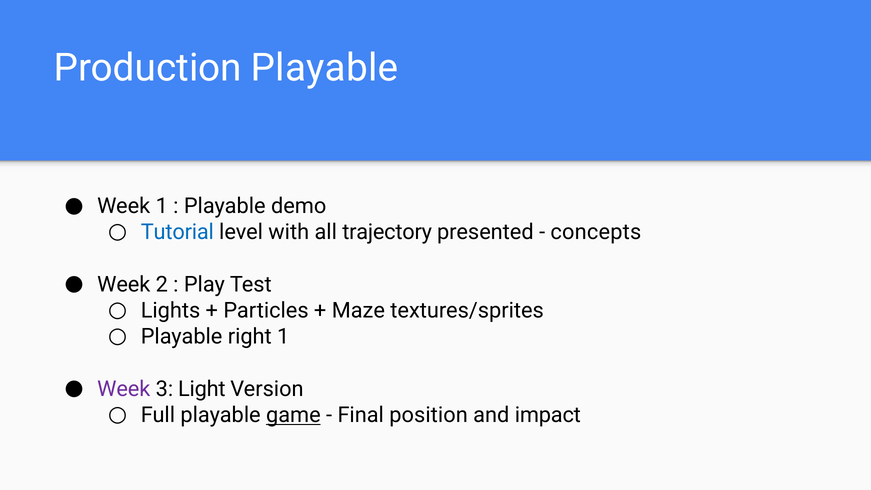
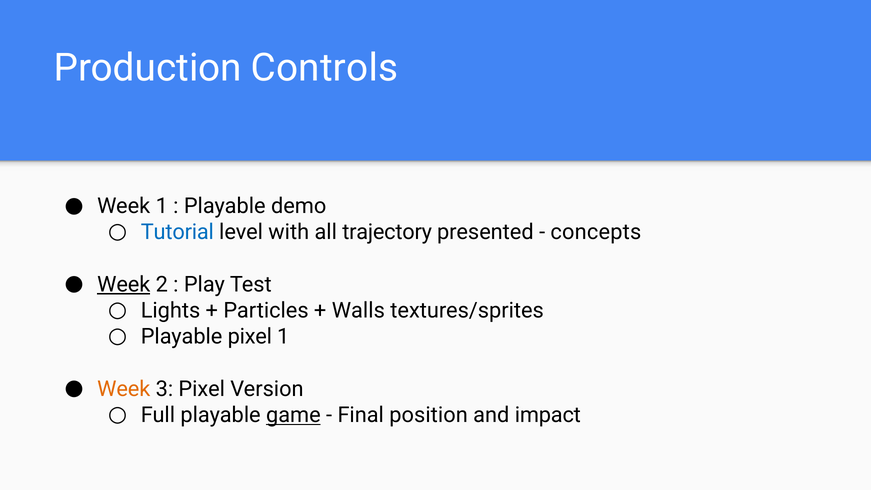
Production Playable: Playable -> Controls (325, 68)
Week underline: none -> present (124, 284)
Maze: Maze -> Walls (358, 311)
Playable right: right -> pixel (250, 337)
Week colour: purple -> orange (124, 389)
3 Light: Light -> Pixel (202, 389)
